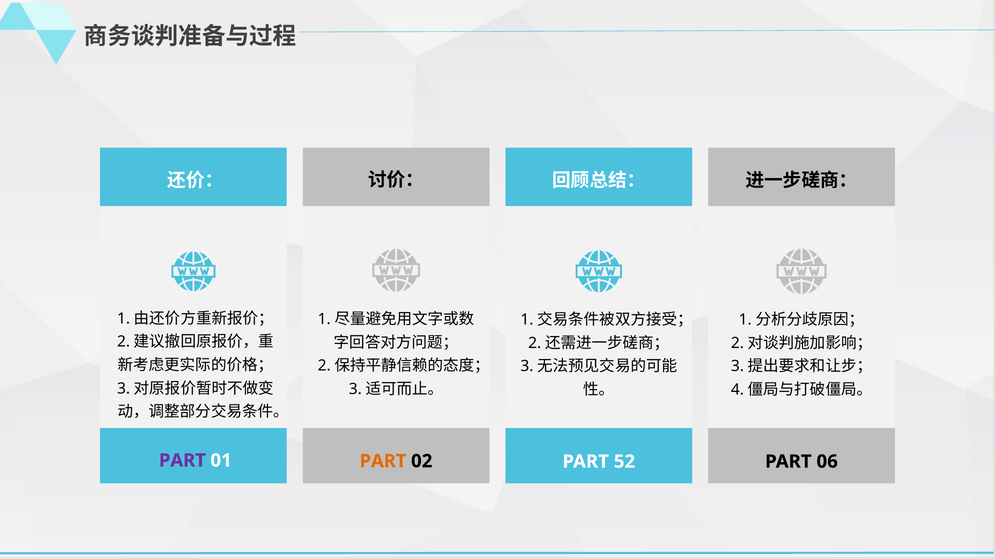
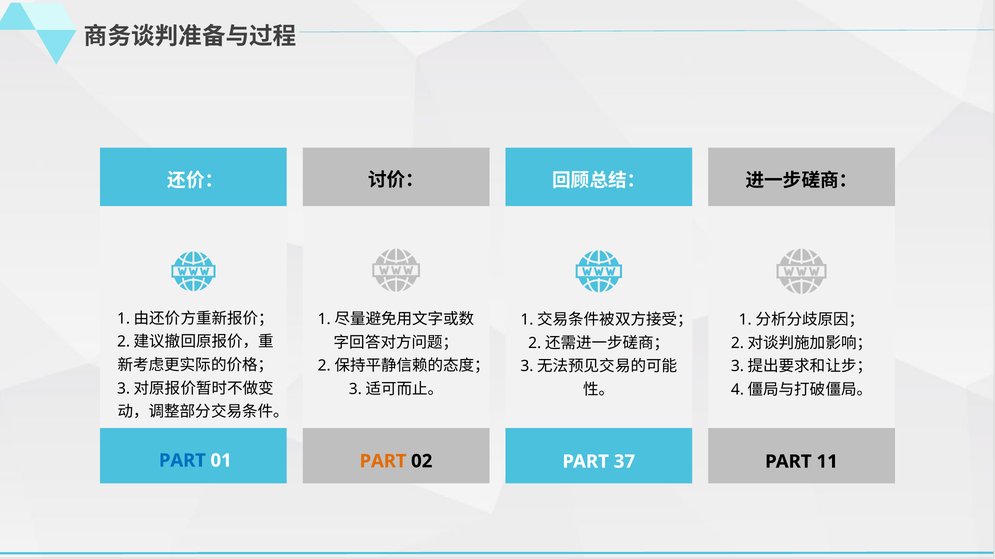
PART colour: purple -> blue (182, 461)
52: 52 -> 37 (624, 462)
06: 06 -> 11 (827, 462)
